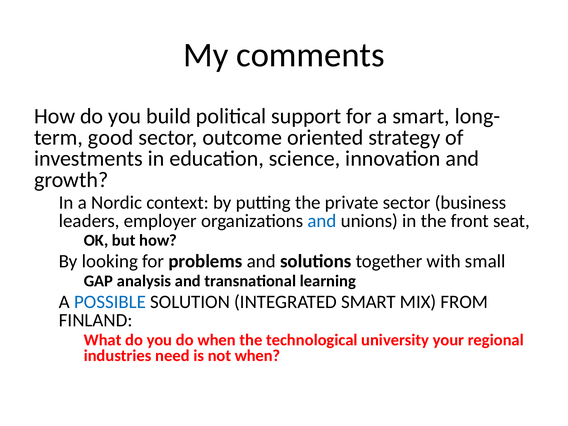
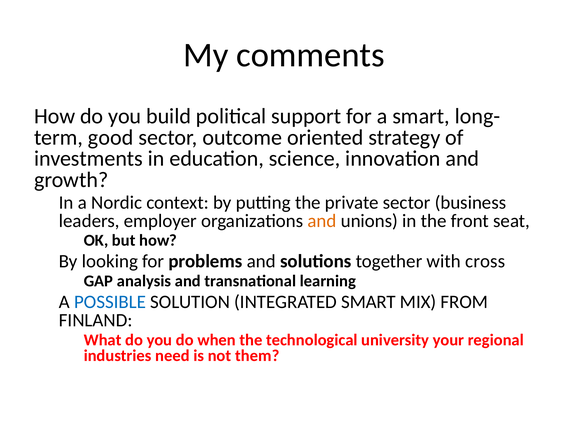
and colour: blue -> orange (322, 221)
small: small -> cross (485, 261)
not when: when -> them (257, 356)
